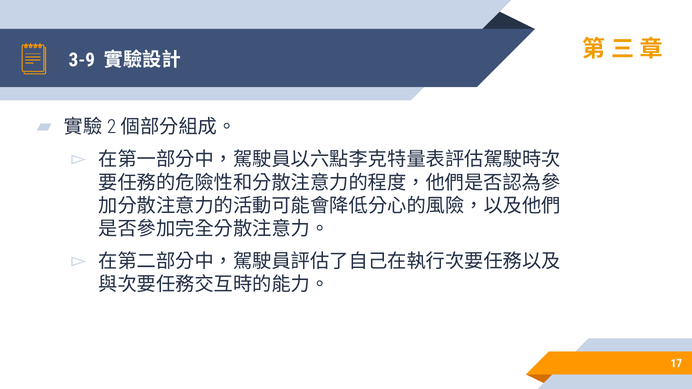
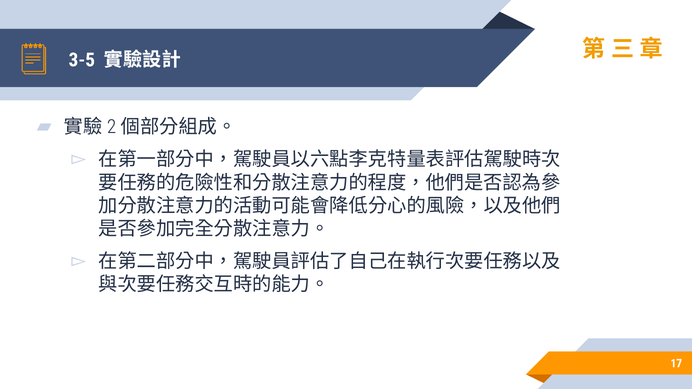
3-9: 3-9 -> 3-5 (82, 60)
